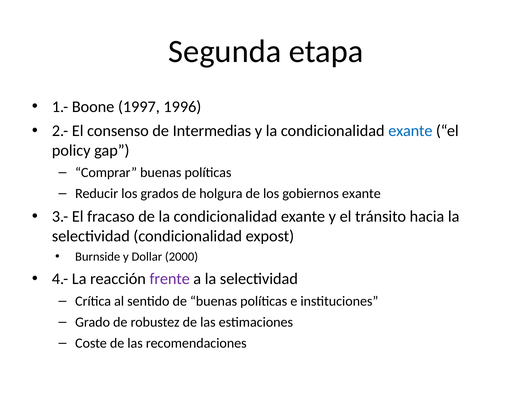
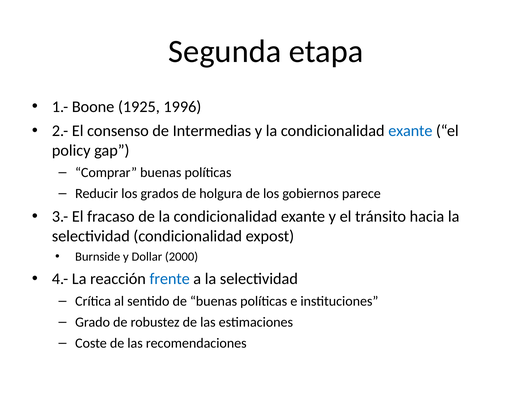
1997: 1997 -> 1925 (139, 107)
gobiernos exante: exante -> parece (361, 194)
frente colour: purple -> blue (170, 279)
